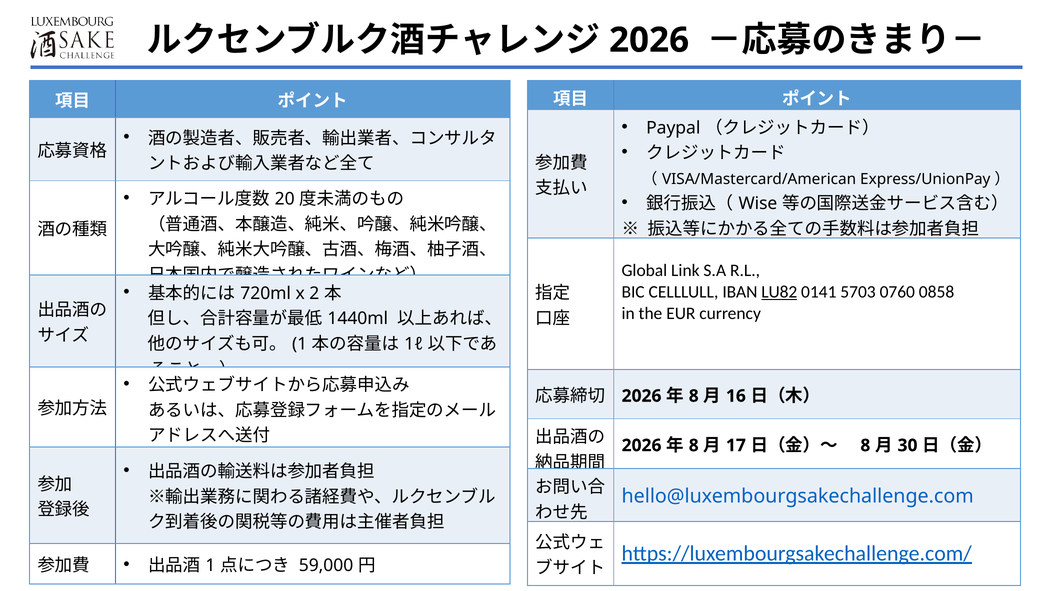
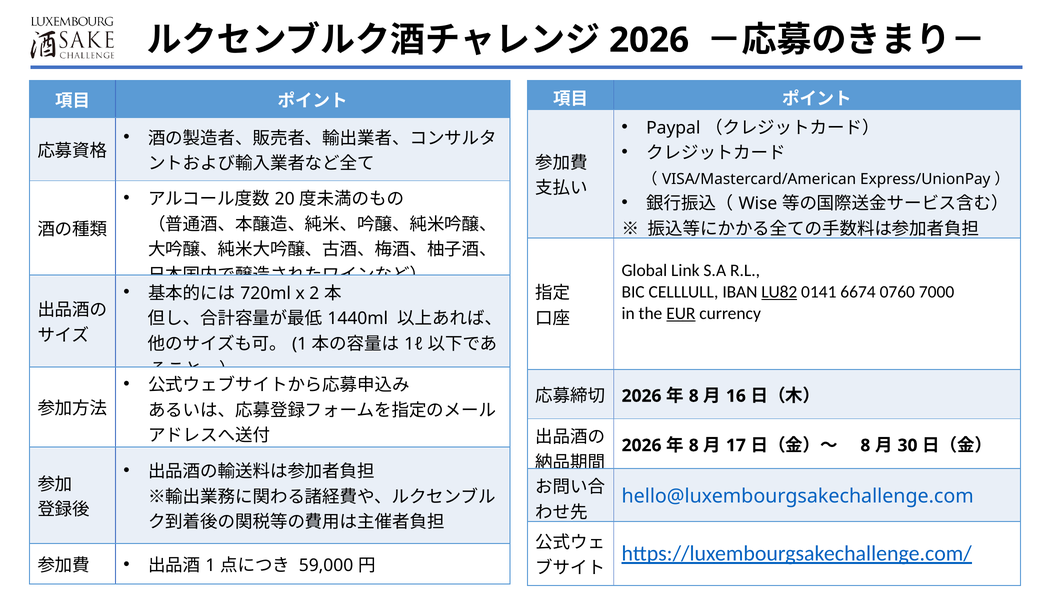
5703: 5703 -> 6674 (858, 292)
0858: 0858 -> 7000 (937, 292)
EUR underline: none -> present (681, 313)
